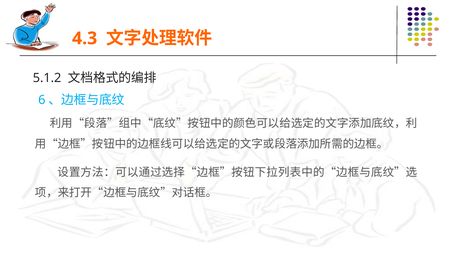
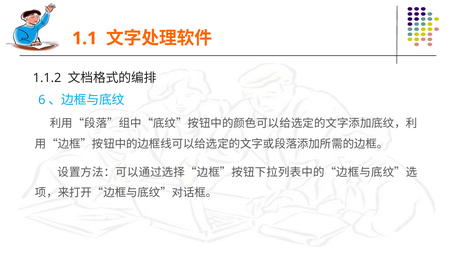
4.3: 4.3 -> 1.1 (85, 38)
5.1.2: 5.1.2 -> 1.1.2 (47, 78)
